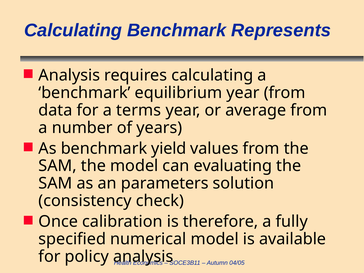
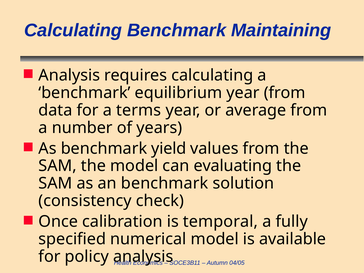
Represents: Represents -> Maintaining (281, 30)
an parameters: parameters -> benchmark (165, 183)
therefore: therefore -> temporal (221, 222)
